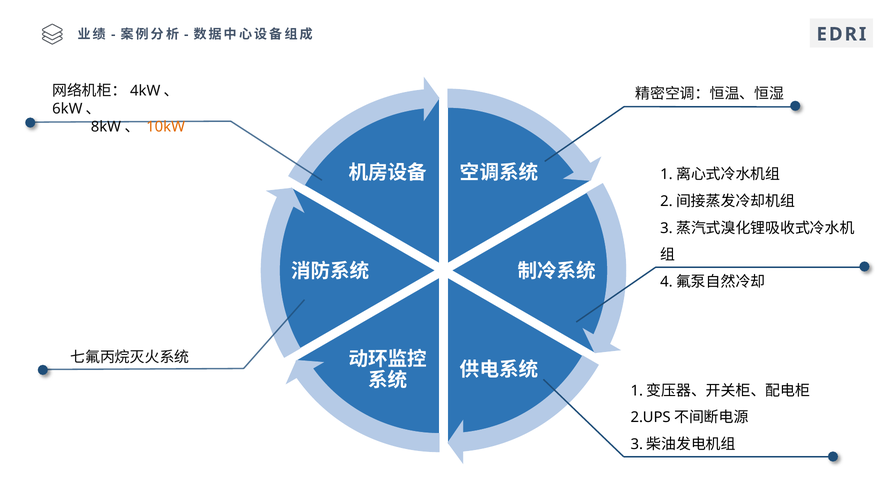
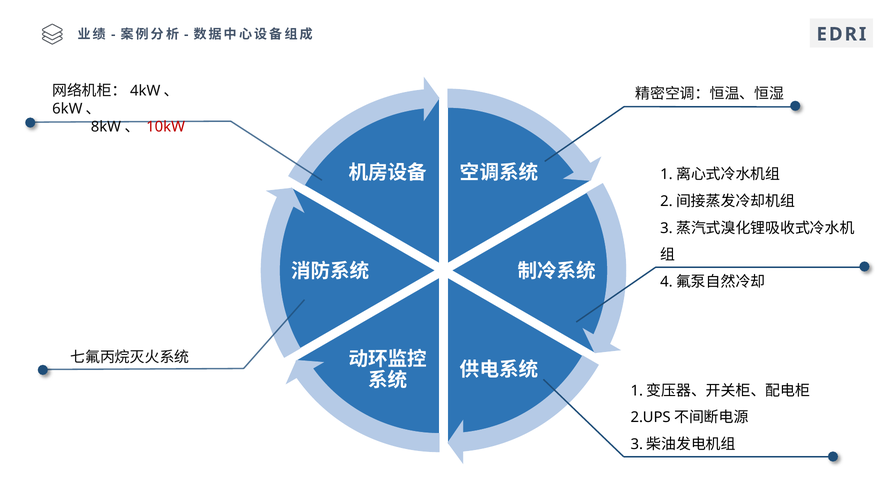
10kW colour: orange -> red (166, 127)
